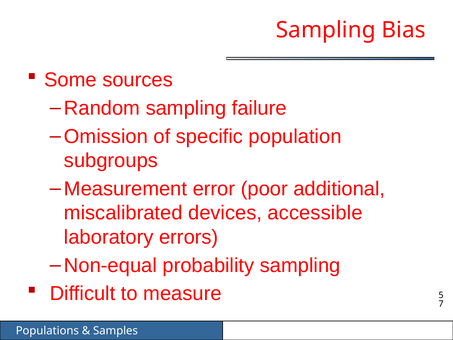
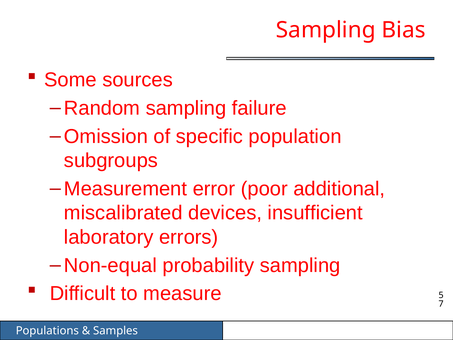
accessible: accessible -> insufficient (315, 213)
